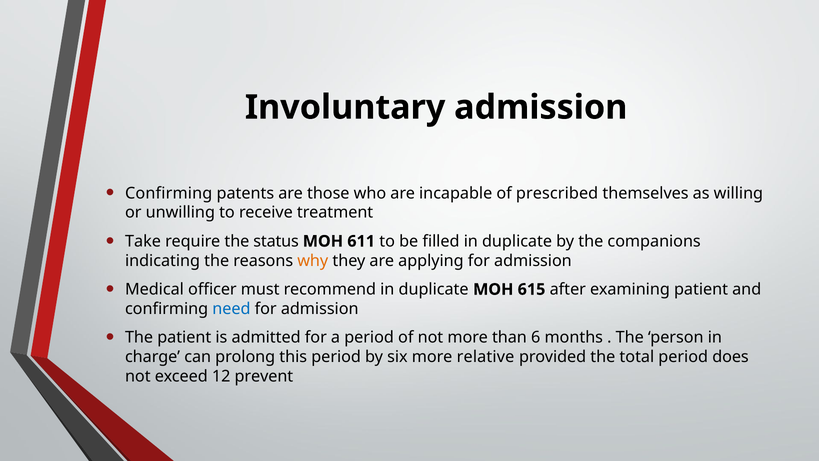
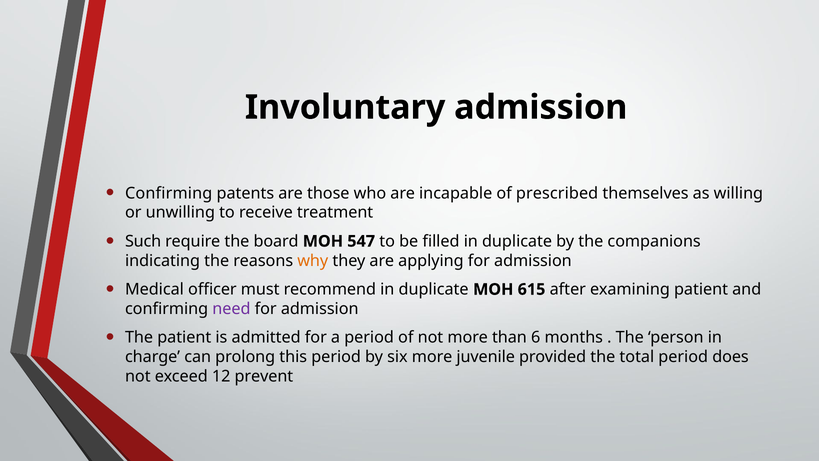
Take: Take -> Such (143, 241)
status: status -> board (276, 241)
611: 611 -> 547 (361, 241)
need colour: blue -> purple (231, 309)
relative: relative -> juvenile (486, 357)
